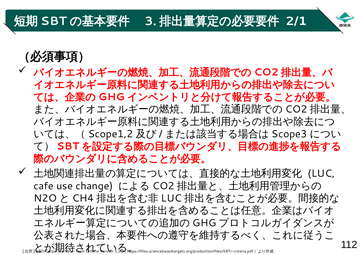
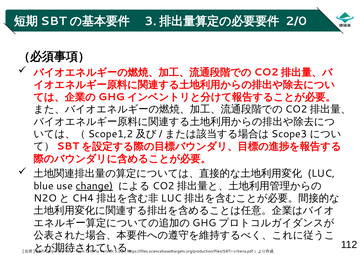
2/1: 2/1 -> 2/0 (296, 21)
cafe: cafe -> blue (44, 186)
change underline: none -> present (94, 186)
